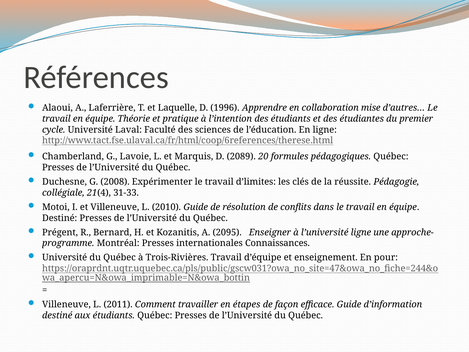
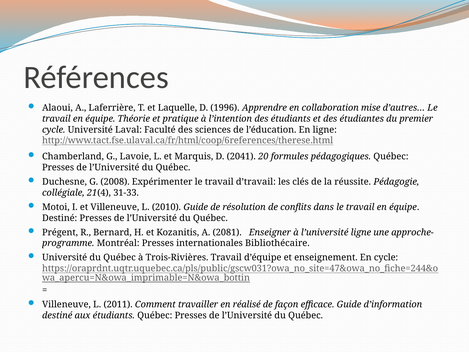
2089: 2089 -> 2041 (241, 156)
d’limites: d’limites -> d’travail (256, 182)
2095: 2095 -> 2081 (227, 232)
Connaissances: Connaissances -> Bibliothécaire (277, 243)
En pour: pour -> cycle (386, 257)
étapes: étapes -> réalisé (247, 304)
